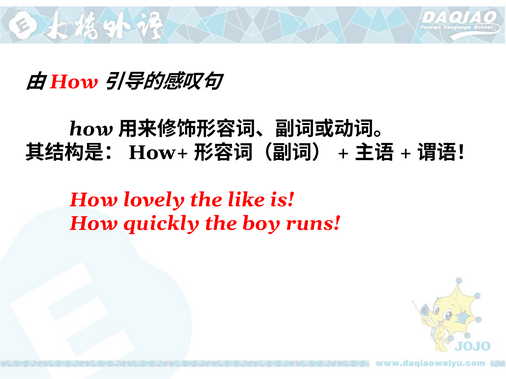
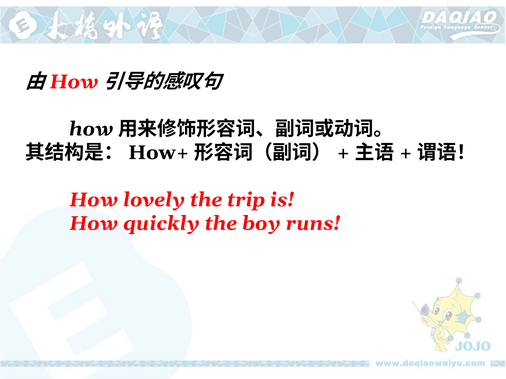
like: like -> trip (246, 200)
